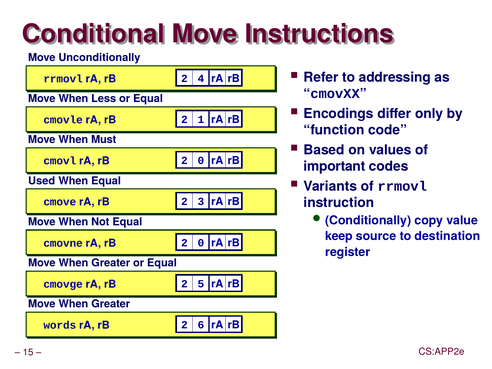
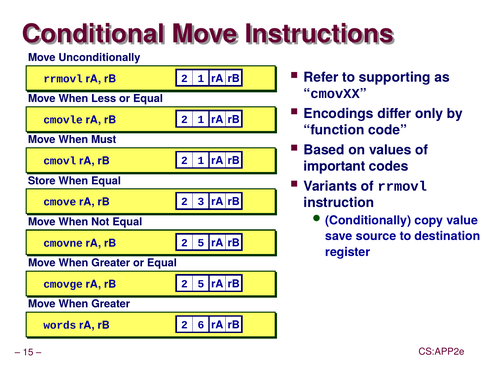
addressing: addressing -> supporting (395, 77)
4: 4 -> 1 (201, 78)
0: 0 -> 1 (201, 161)
Used: Used -> Store (42, 181)
keep: keep -> save (339, 236)
0: 0 -> 5 (201, 243)
